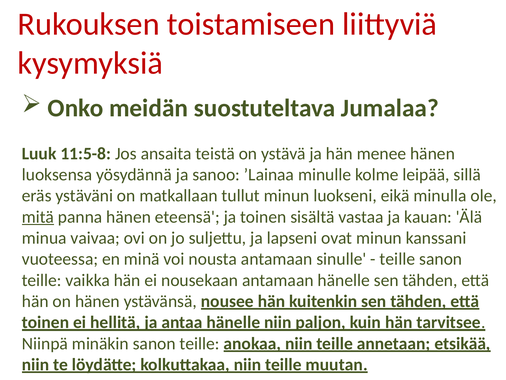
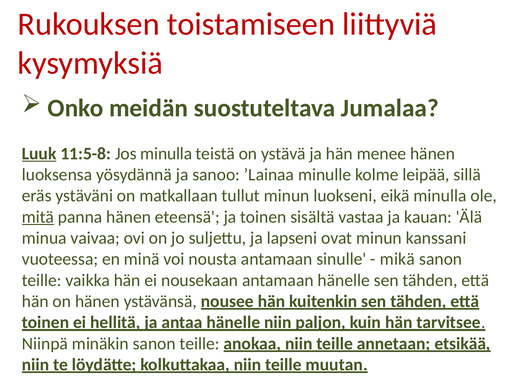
Luuk underline: none -> present (39, 153)
Jos ansaita: ansaita -> minulla (166, 153)
teille: teille -> mikä (397, 259)
